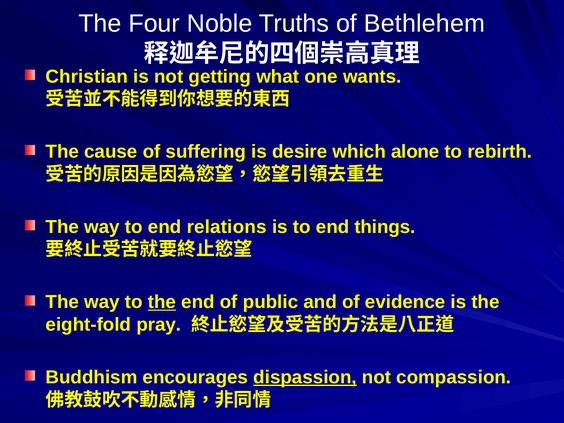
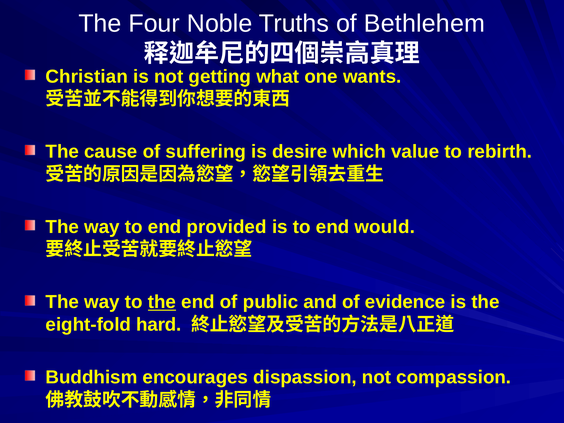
alone: alone -> value (415, 152)
relations: relations -> provided (227, 227)
things: things -> would (385, 227)
pray: pray -> hard (159, 325)
dispassion underline: present -> none (305, 377)
